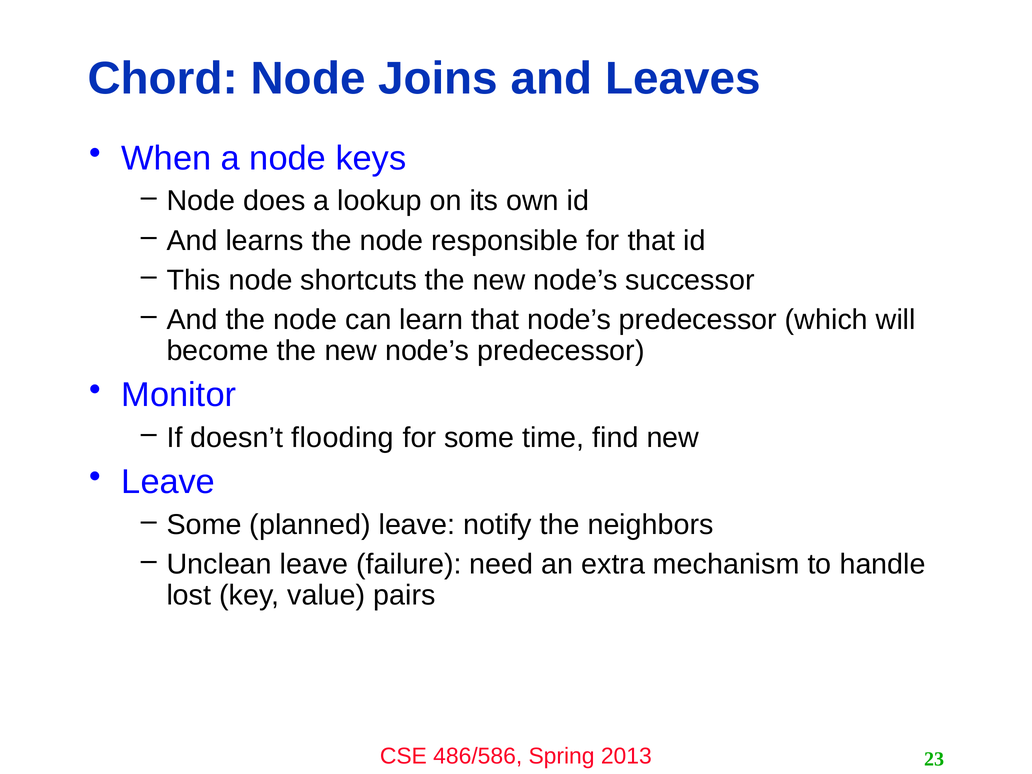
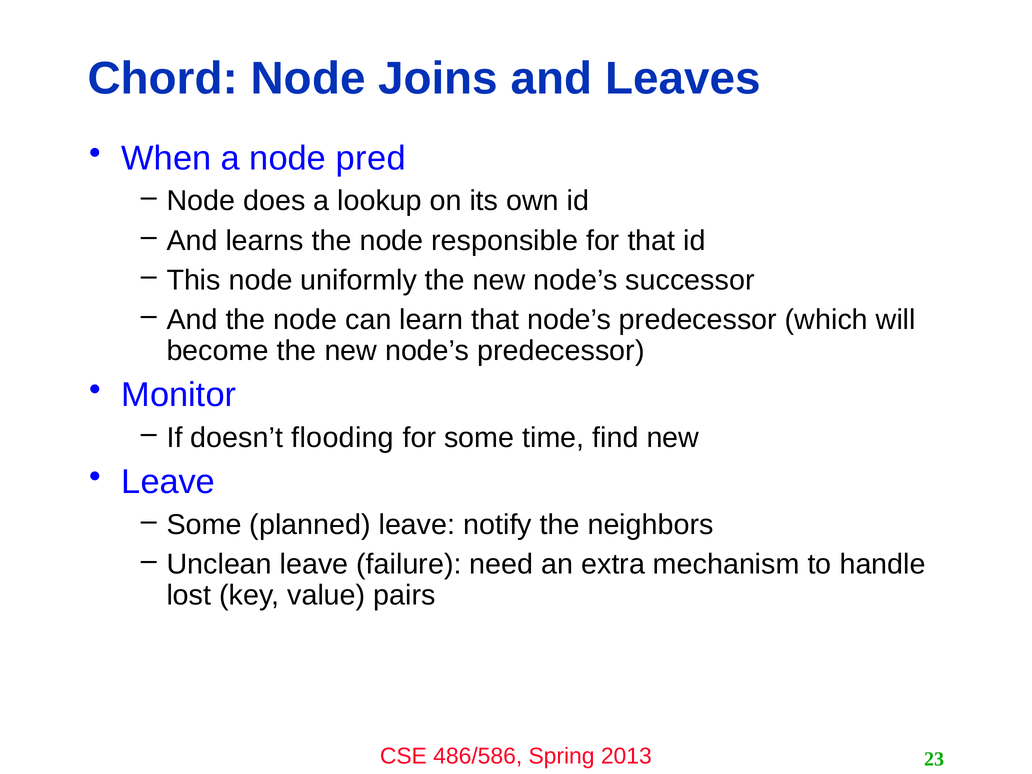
keys: keys -> pred (371, 158)
shortcuts: shortcuts -> uniformly (359, 280)
